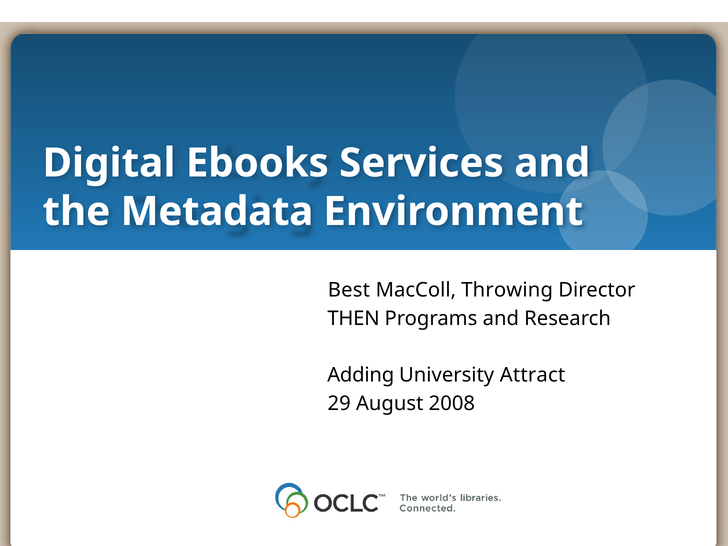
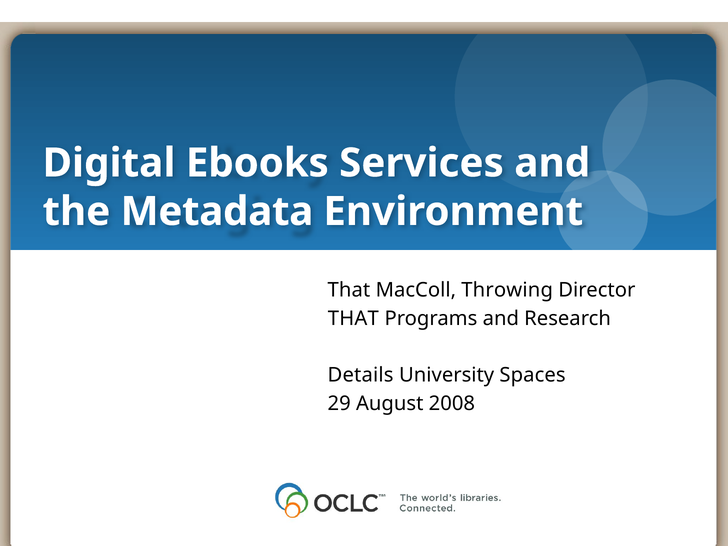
Best: Best -> That (349, 290)
THEN: THEN -> THAT (353, 319)
Adding: Adding -> Details (361, 375)
Attract: Attract -> Spaces (533, 375)
